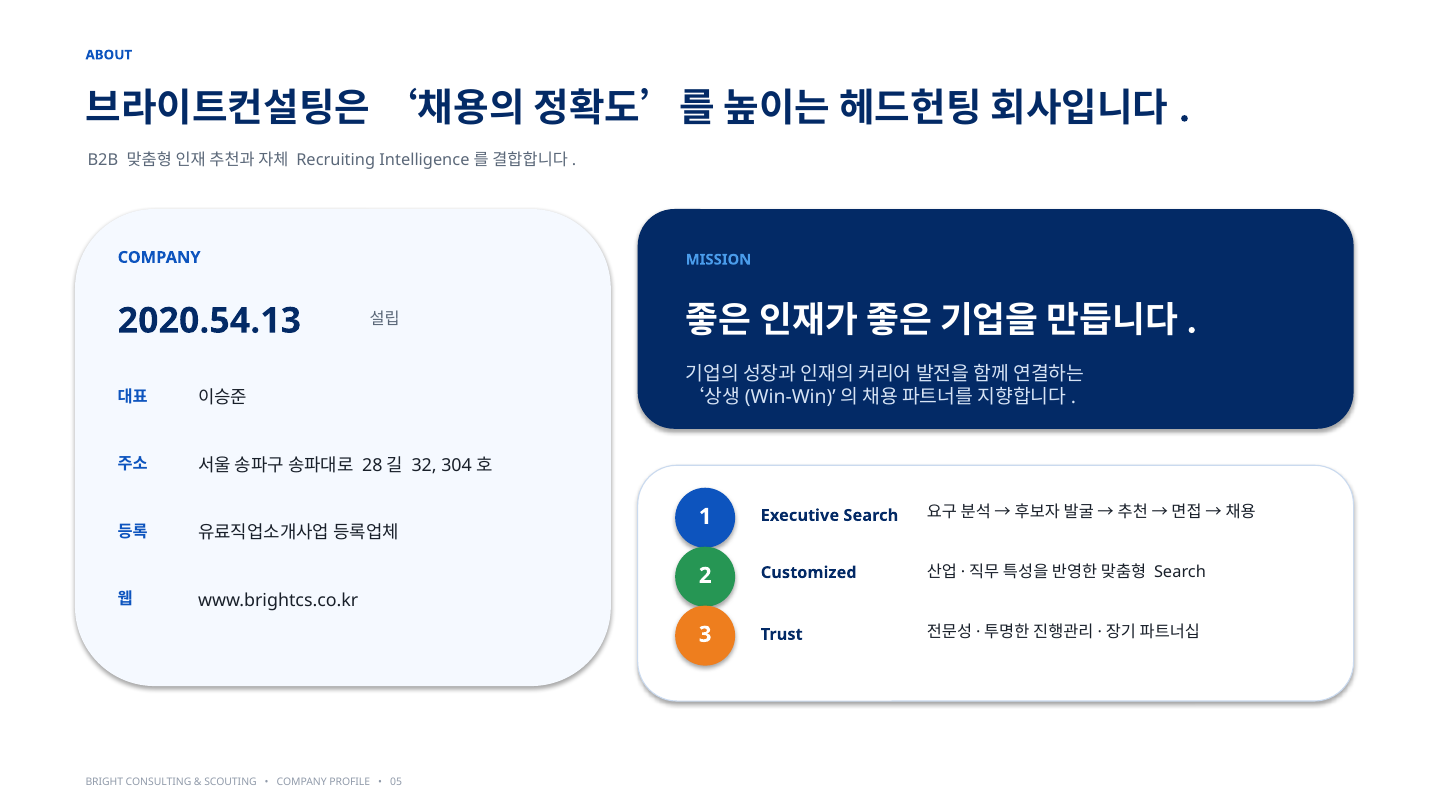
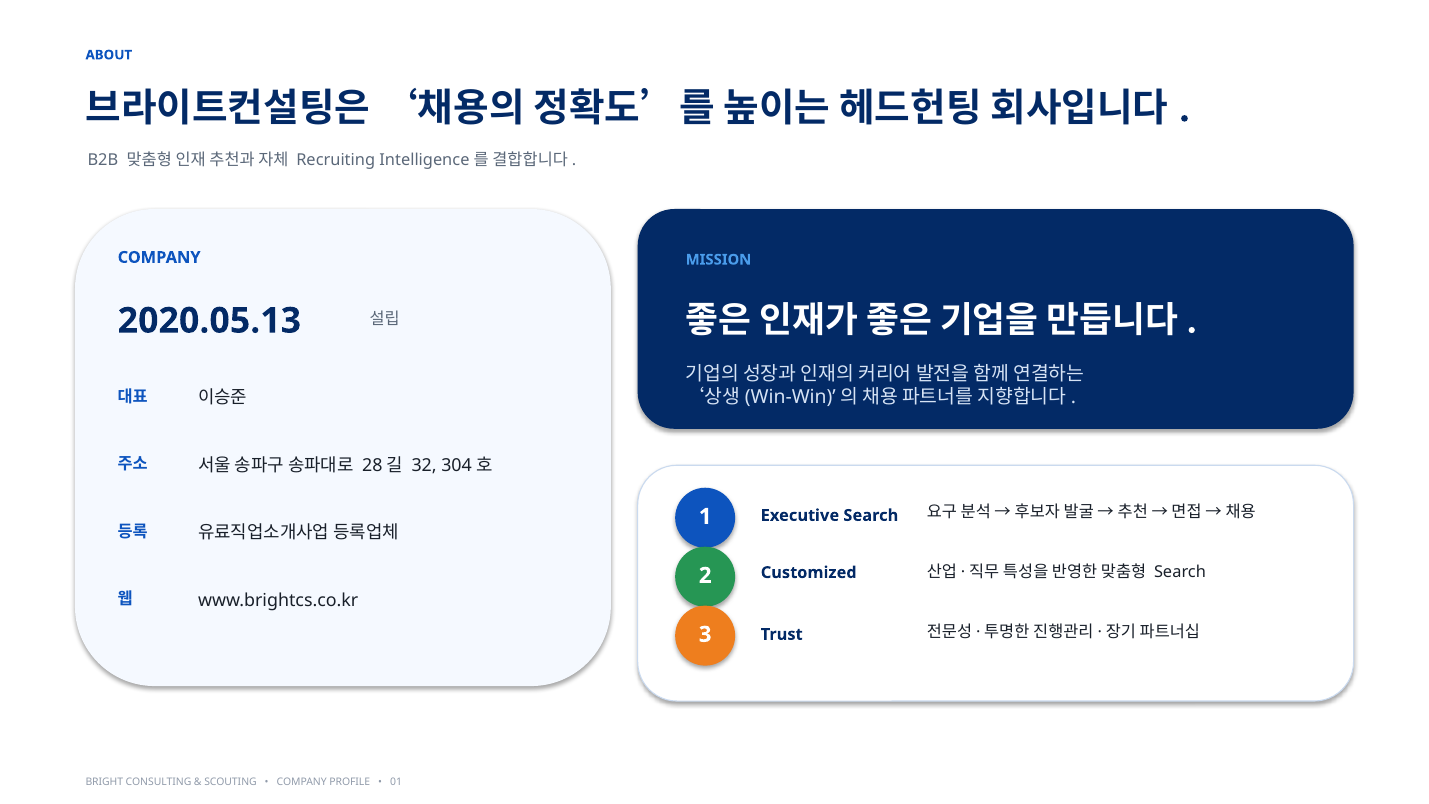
2020.54.13: 2020.54.13 -> 2020.05.13 (209, 321)
05: 05 -> 01 (396, 782)
